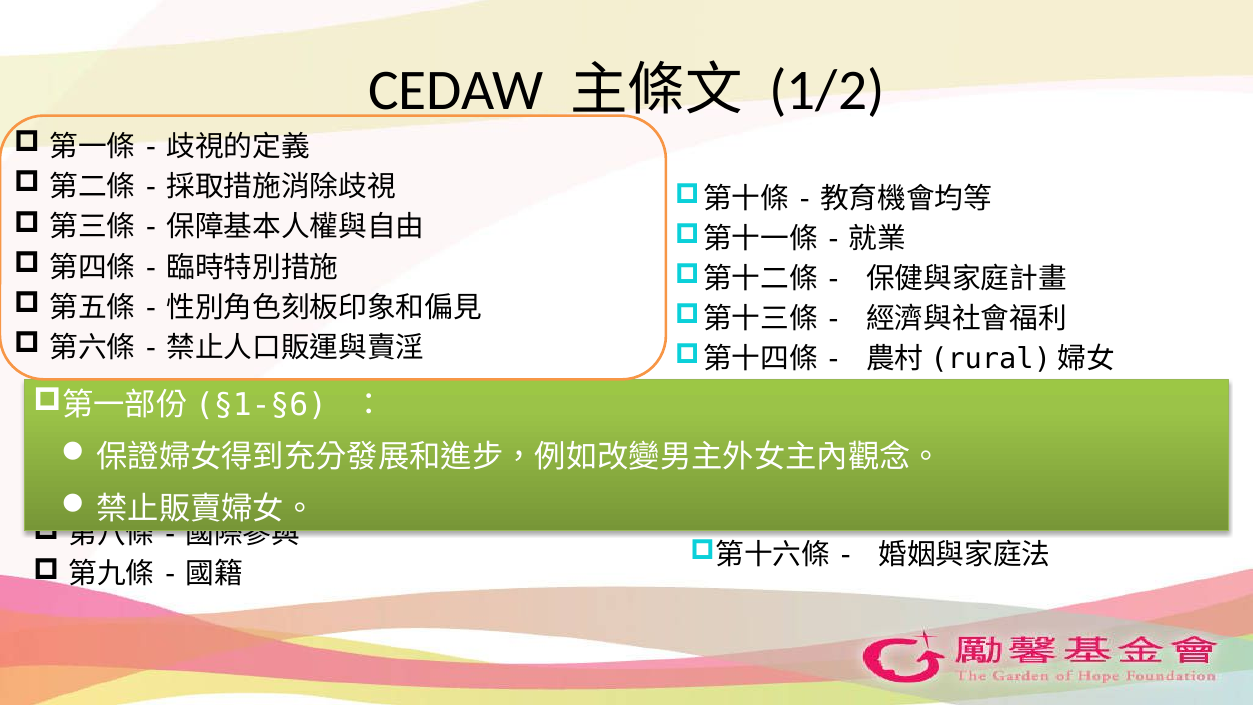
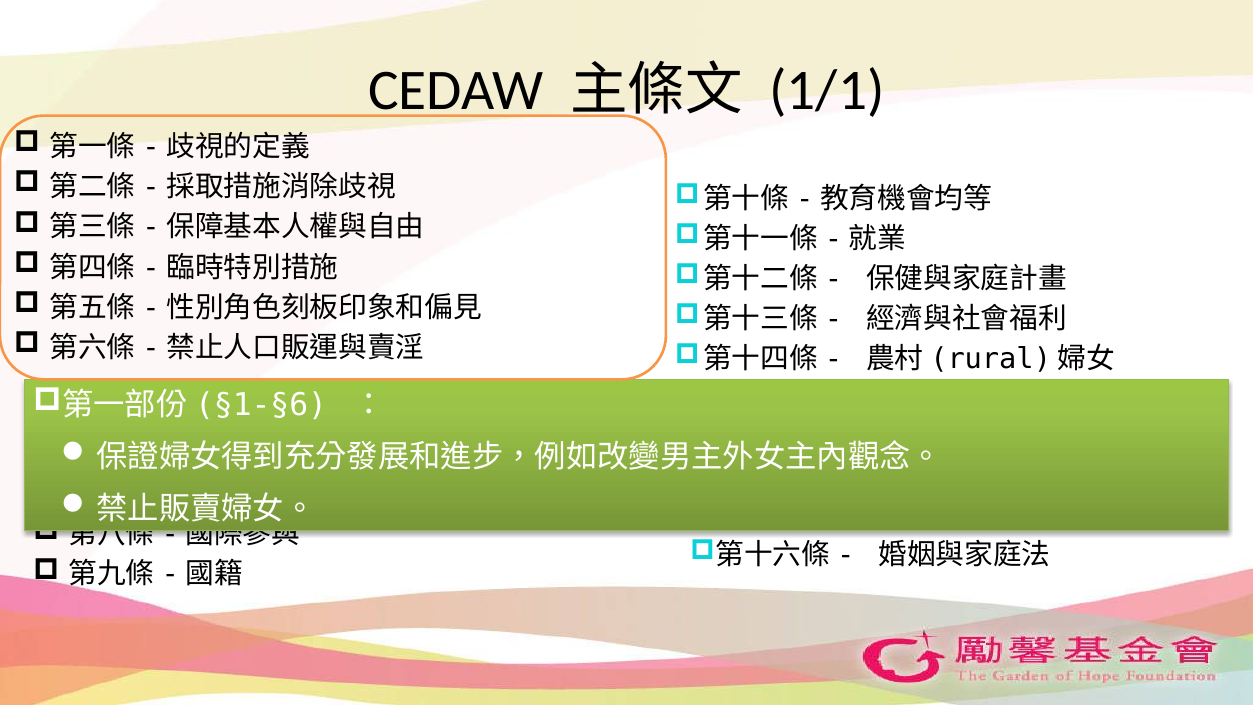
1/2: 1/2 -> 1/1 (827, 91)
